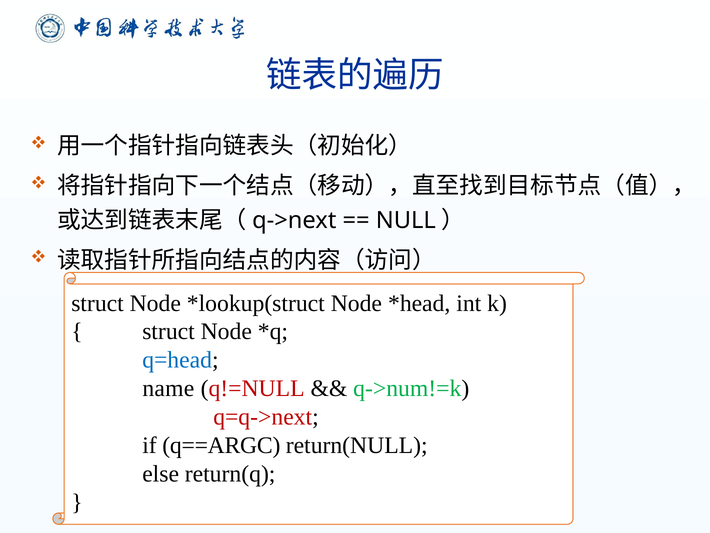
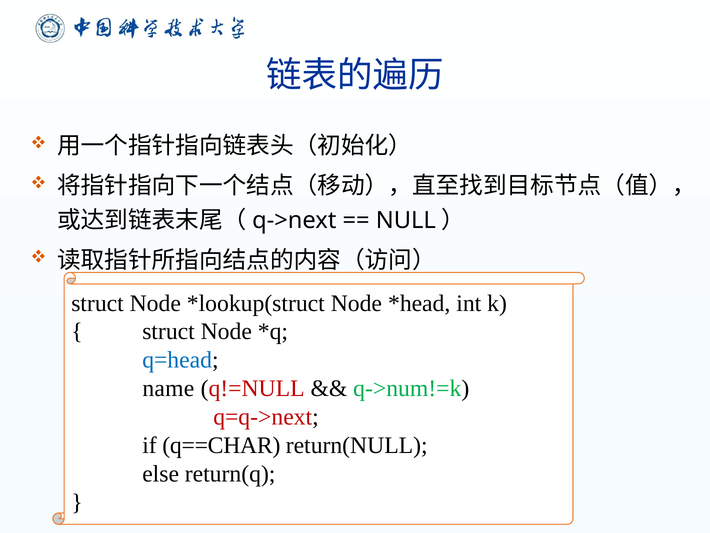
q==ARGC: q==ARGC -> q==CHAR (221, 445)
